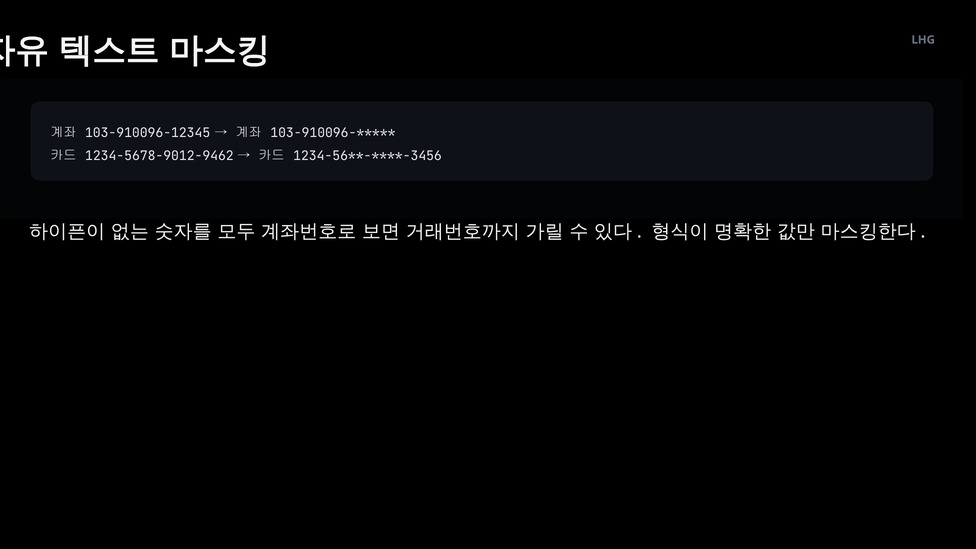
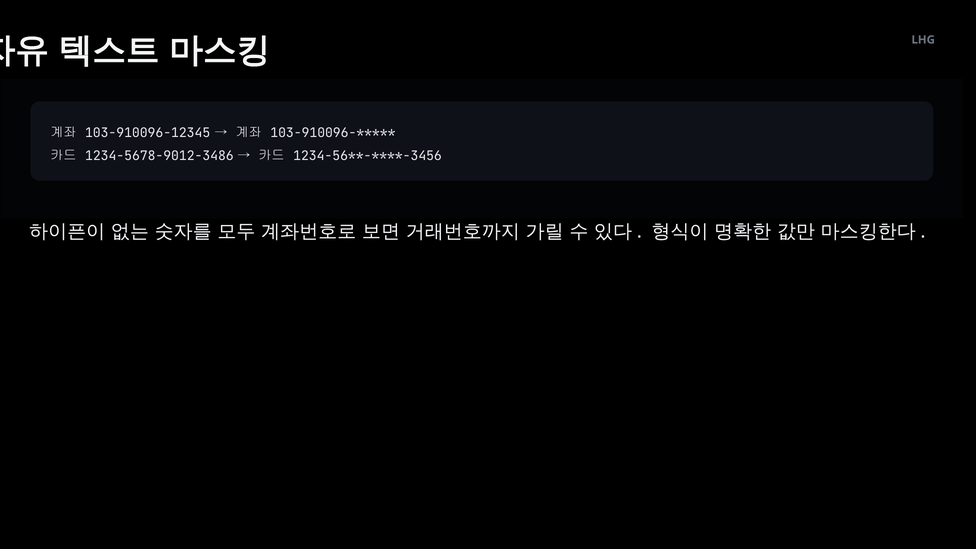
1234-5678-9012-9462: 1234-5678-9012-9462 -> 1234-5678-9012-3486 (159, 156)
